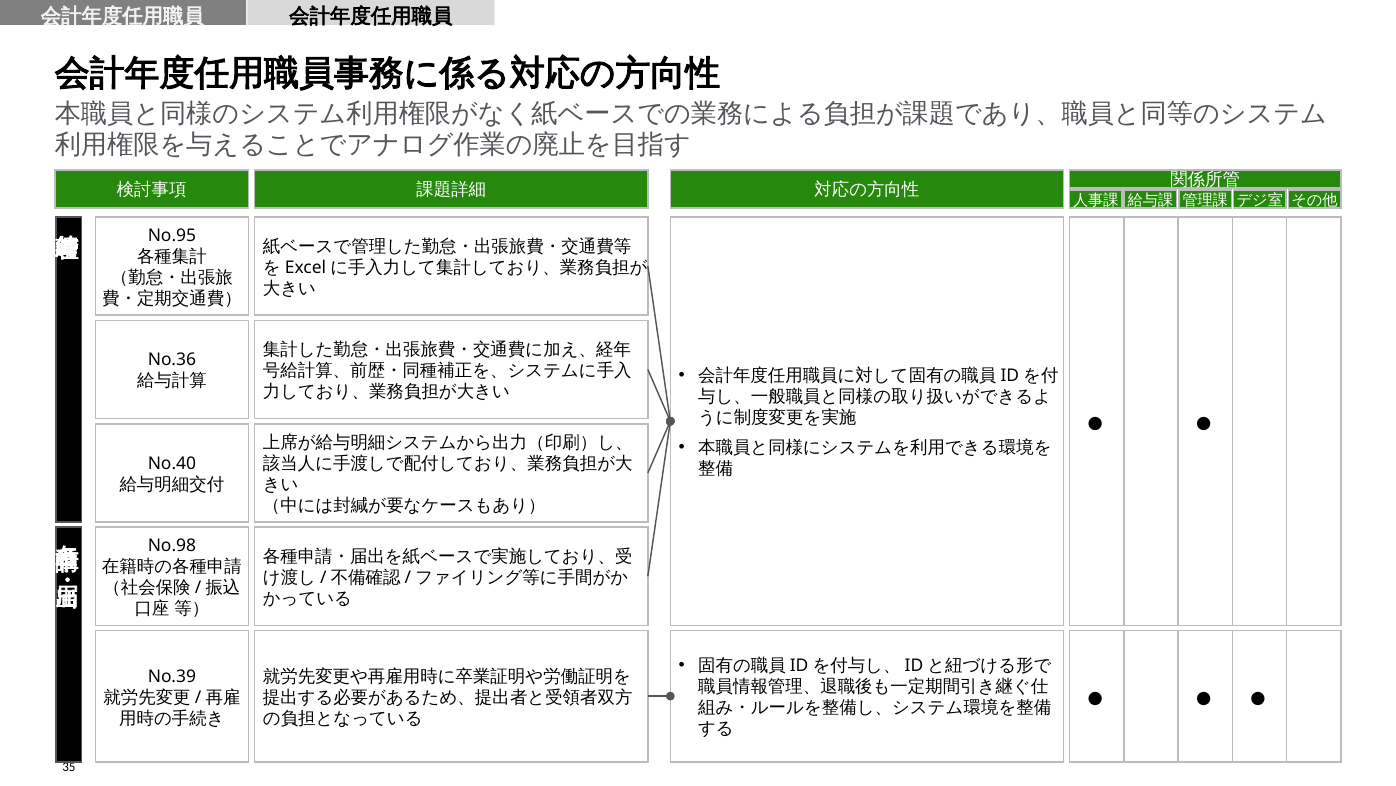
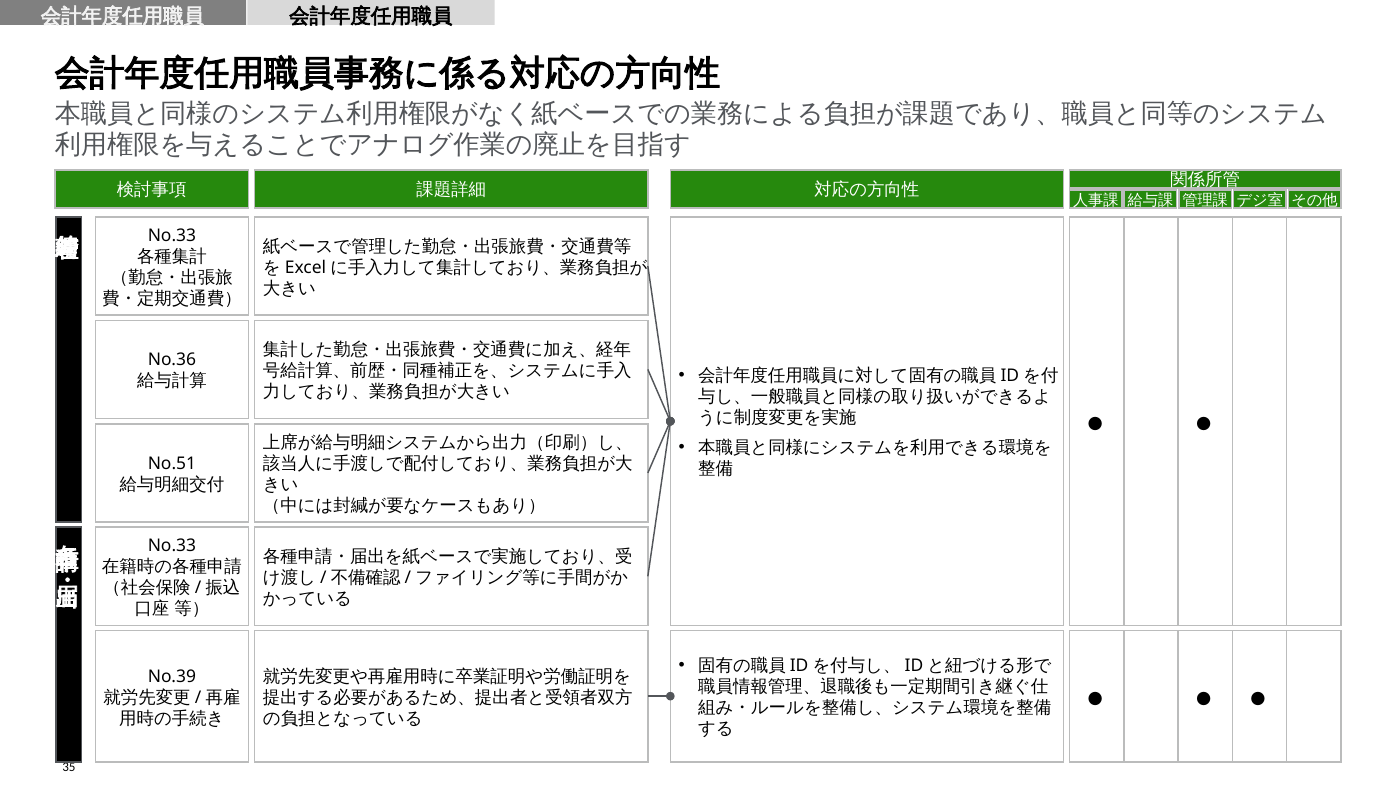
No.95: No.95 -> No.33 (172, 236)
No.40: No.40 -> No.51 (172, 463)
No.98: No.98 -> No.33 (172, 546)
